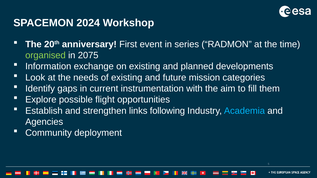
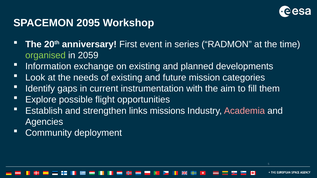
2024: 2024 -> 2095 (88, 23)
2075: 2075 -> 2059 (88, 55)
following: following -> missions (167, 111)
Academia colour: light blue -> pink (244, 111)
